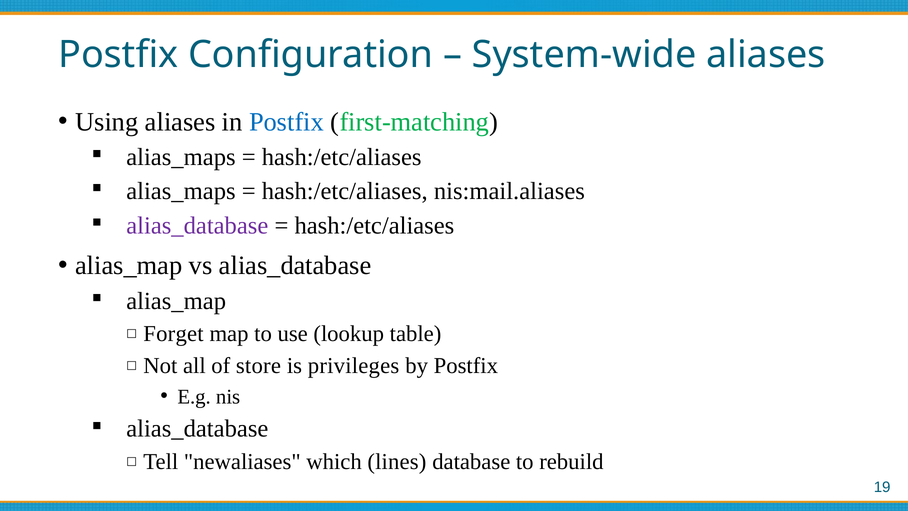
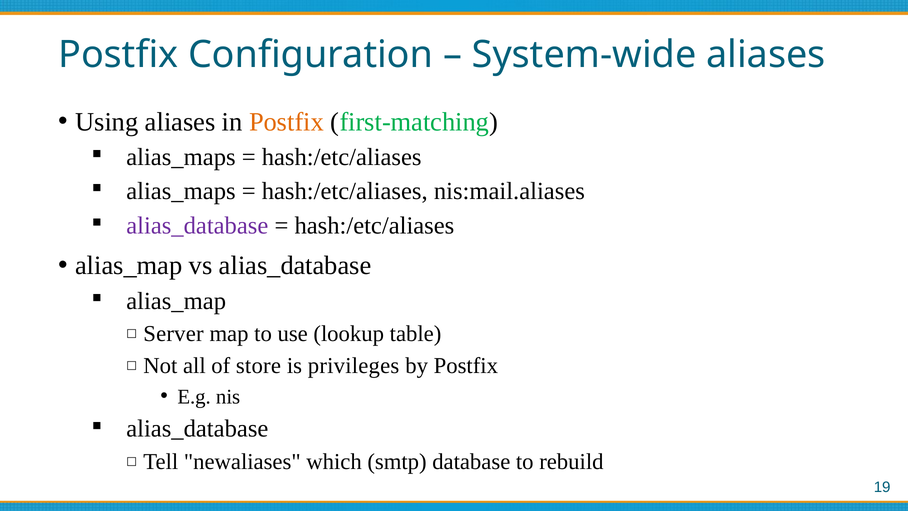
Postfix colour: blue -> orange (286, 122)
Forget: Forget -> Server (173, 334)
lines: lines -> smtp (397, 462)
